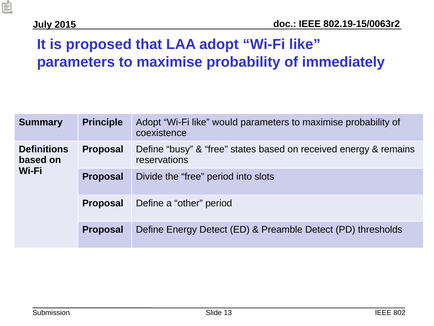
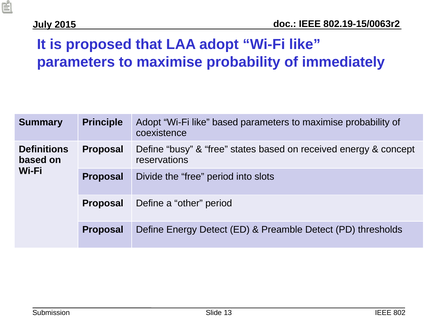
like would: would -> based (225, 122)
remains: remains -> concept (398, 149)
